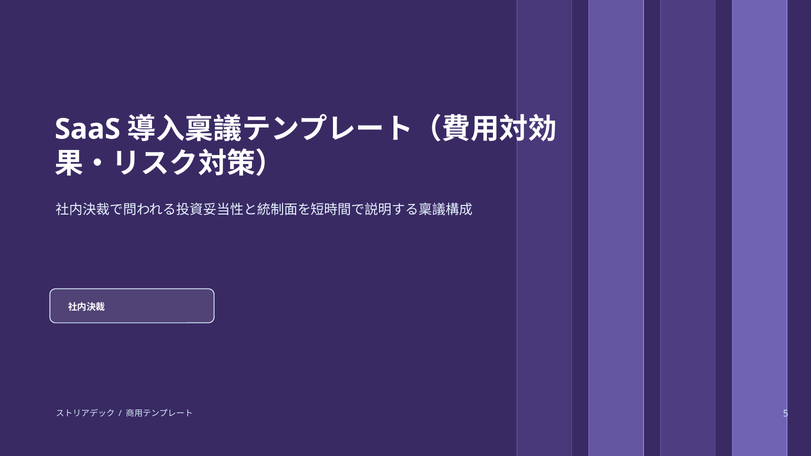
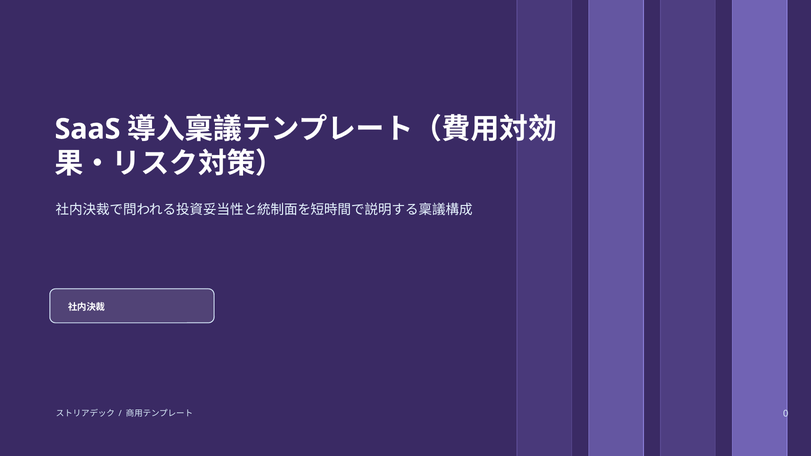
5: 5 -> 0 (786, 414)
